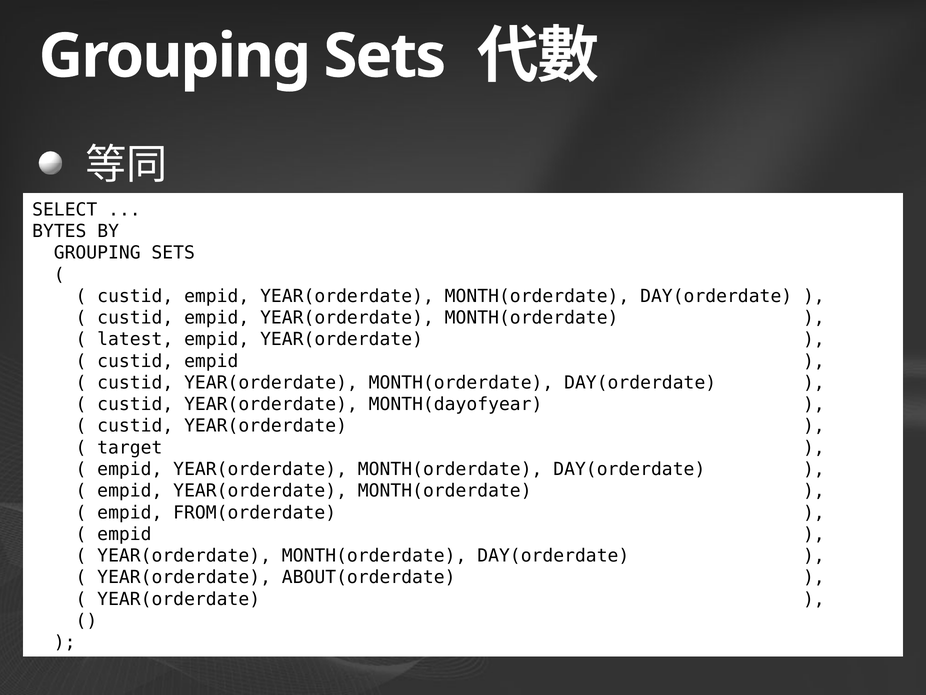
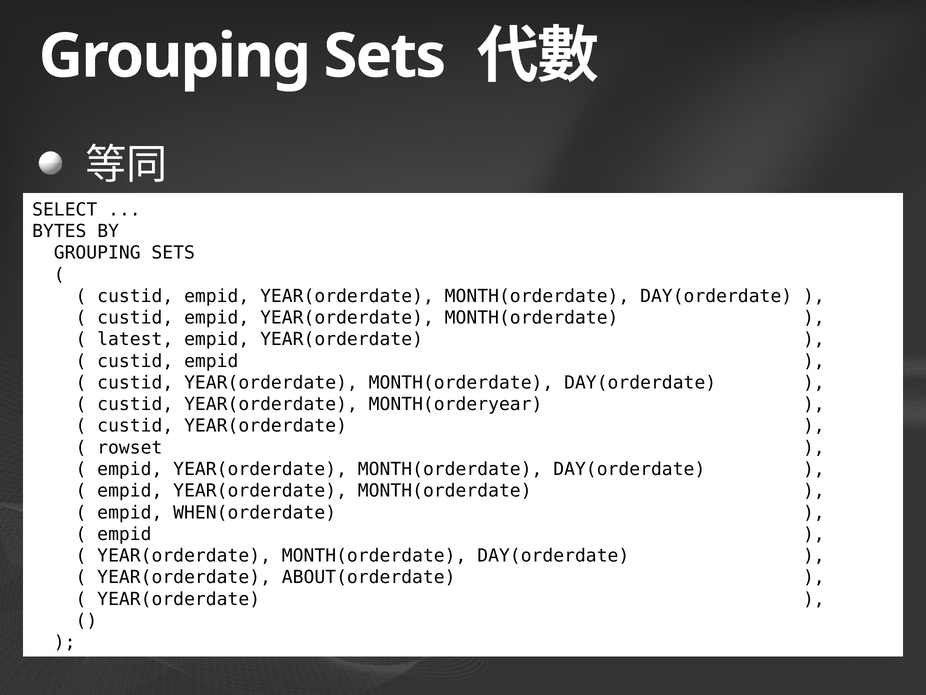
MONTH(dayofyear: MONTH(dayofyear -> MONTH(orderyear (456, 404)
target: target -> rowset (130, 447)
FROM(orderdate: FROM(orderdate -> WHEN(orderdate (255, 512)
